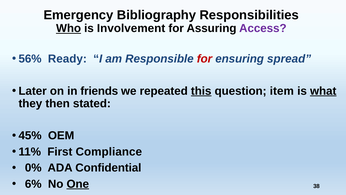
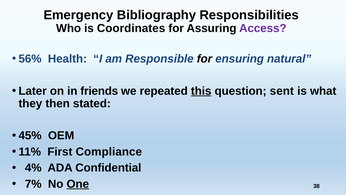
Who underline: present -> none (69, 28)
Involvement: Involvement -> Coordinates (131, 28)
Ready: Ready -> Health (67, 59)
for colour: red -> black (204, 59)
spread: spread -> natural (289, 59)
item: item -> sent (282, 91)
what underline: present -> none (323, 91)
0%: 0% -> 4% (33, 168)
6%: 6% -> 7% (33, 184)
